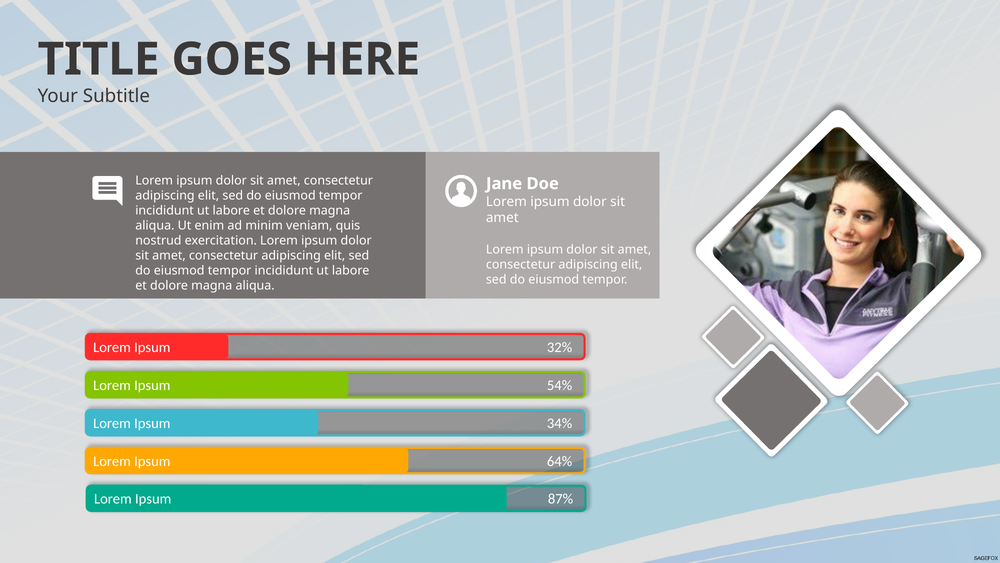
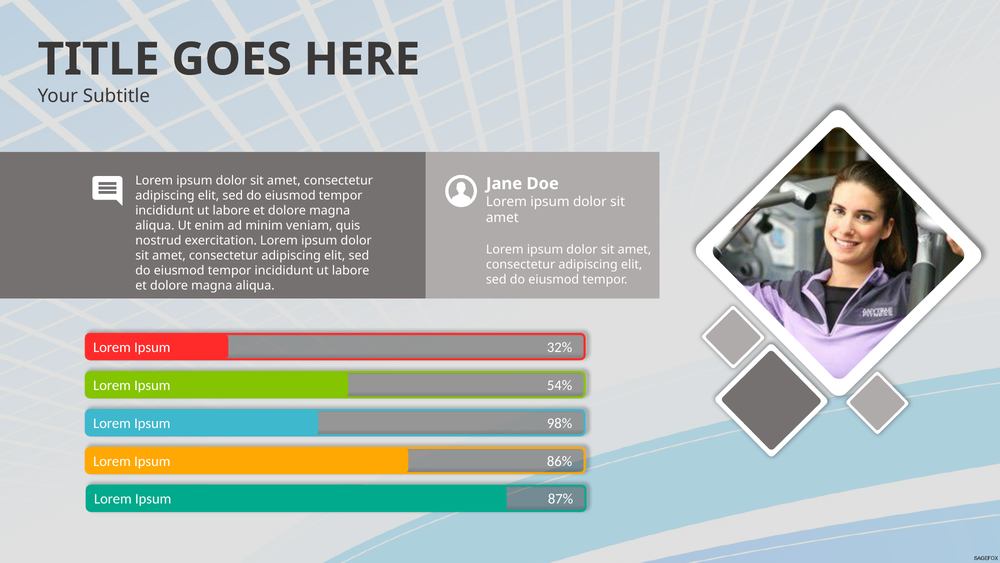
34%: 34% -> 98% (560, 423)
64%: 64% -> 86% (560, 461)
